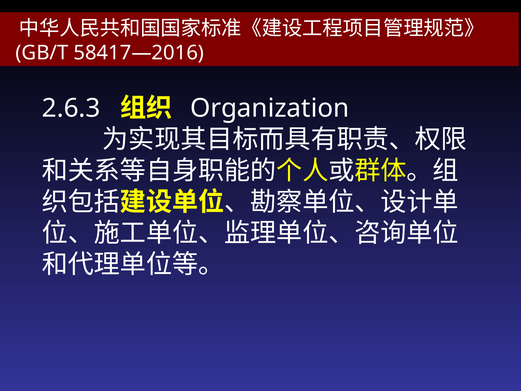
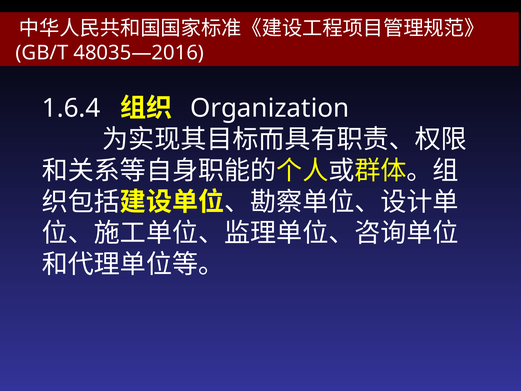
58417—2016: 58417—2016 -> 48035—2016 (139, 53)
2.6.3: 2.6.3 -> 1.6.4 (71, 108)
